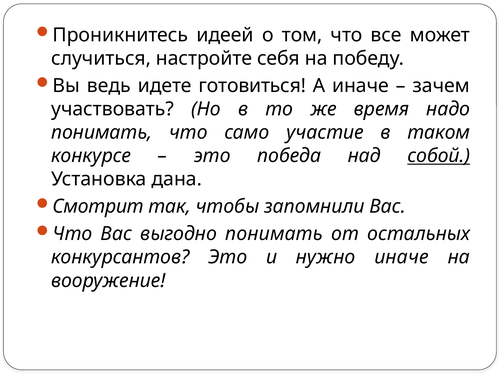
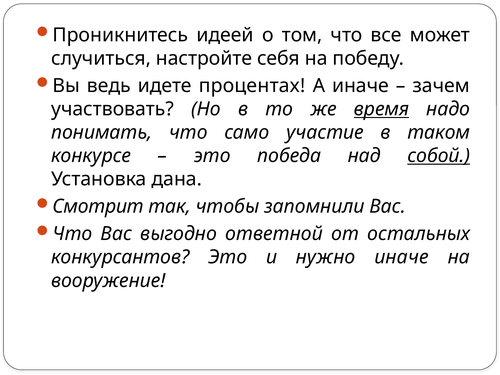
готовиться: готовиться -> процентах (252, 86)
время underline: none -> present (381, 109)
выгодно понимать: понимать -> ответной (274, 234)
